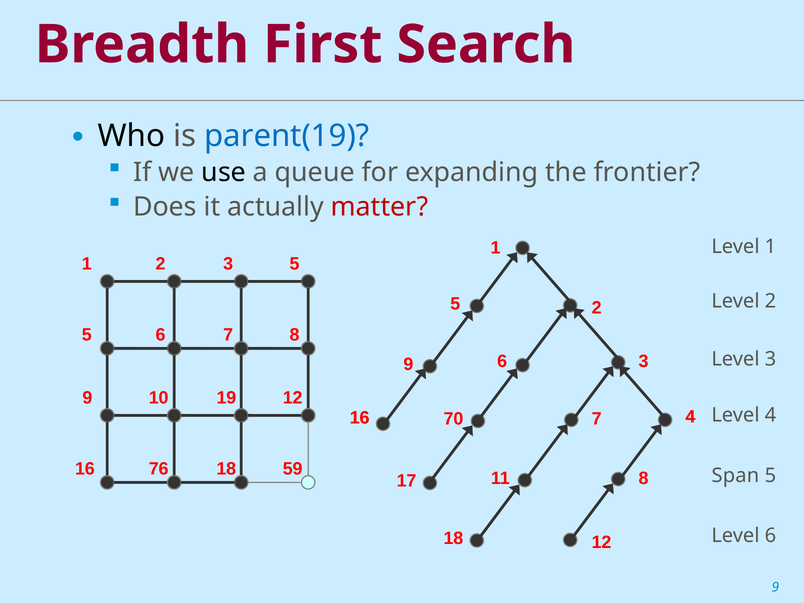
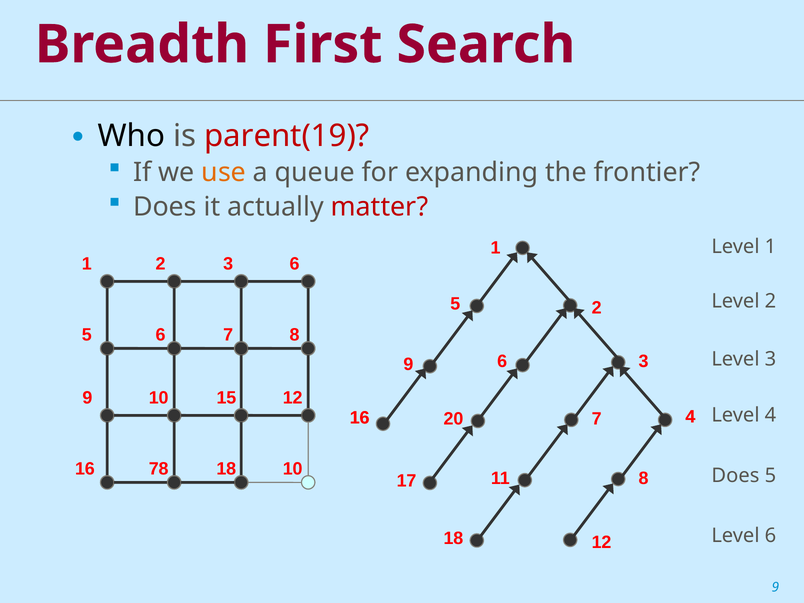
parent(19 colour: blue -> red (287, 136)
use colour: black -> orange (224, 173)
3 5: 5 -> 6 (294, 264)
19: 19 -> 15 (226, 398)
70: 70 -> 20 (453, 419)
76: 76 -> 78 (159, 469)
18 59: 59 -> 10 (293, 469)
8 Span: Span -> Does (735, 476)
